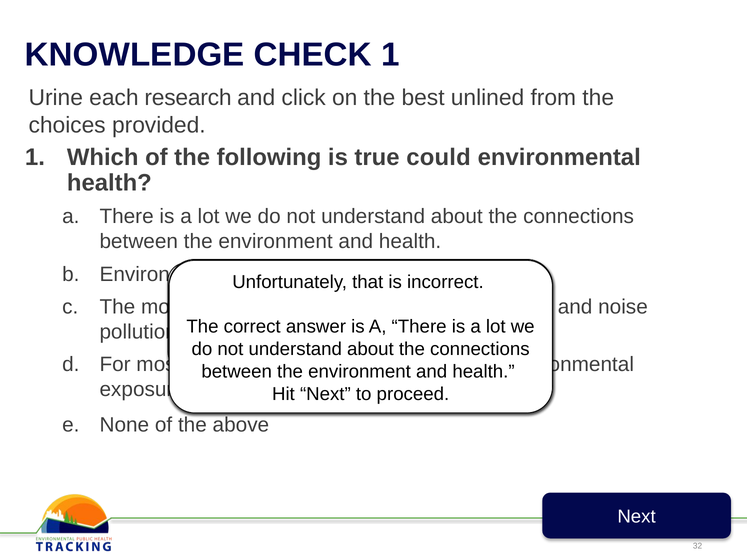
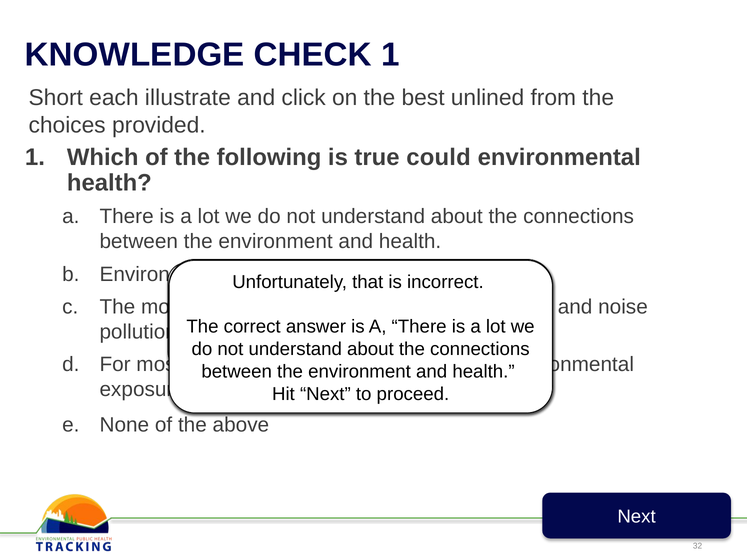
Urine: Urine -> Short (56, 98)
research: research -> illustrate (188, 98)
